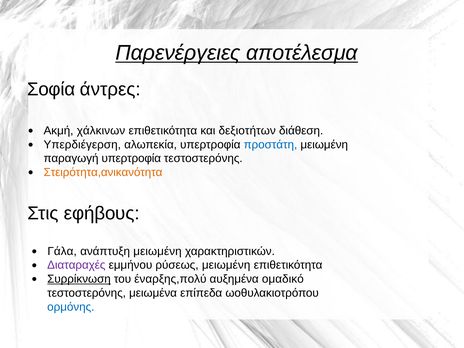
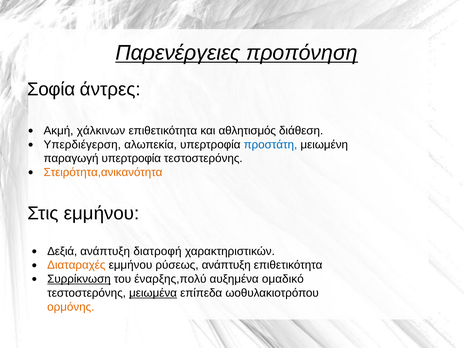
αποτέλεσμα: αποτέλεσμα -> προπόνηση (302, 53)
δεξιοτήτων: δεξιοτήτων -> αθλητισμός (247, 131)
Στις εφήβους: εφήβους -> εμμήνου (102, 213)
Γάλα: Γάλα -> Δεξιά (62, 251)
ανάπτυξη μειωμένη: μειωμένη -> διατροφή (157, 251)
Διαταραχές colour: purple -> orange (76, 265)
ρύσεως μειωμένη: μειωμένη -> ανάπτυξη (226, 265)
μειωμένα underline: none -> present (153, 293)
ορμόνης colour: blue -> orange (71, 307)
